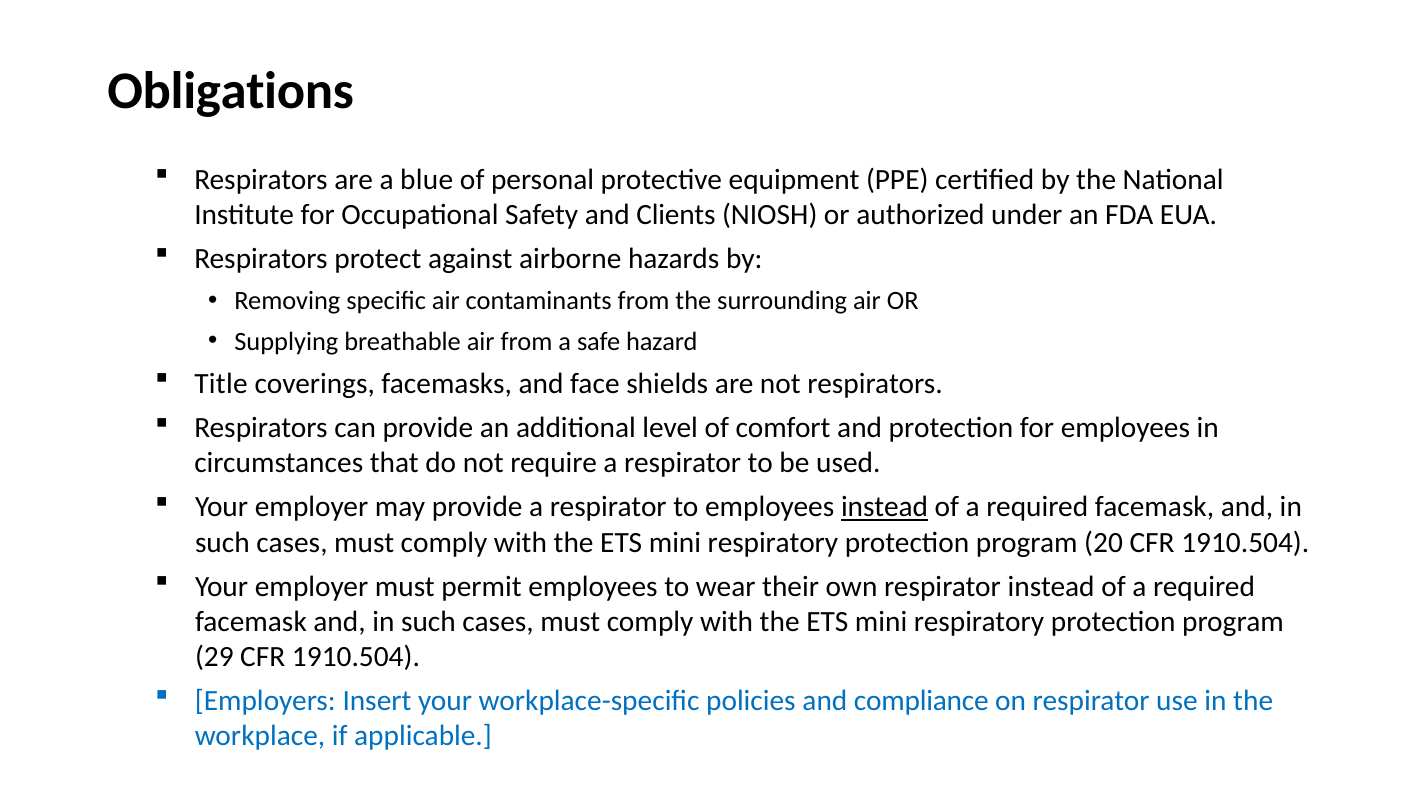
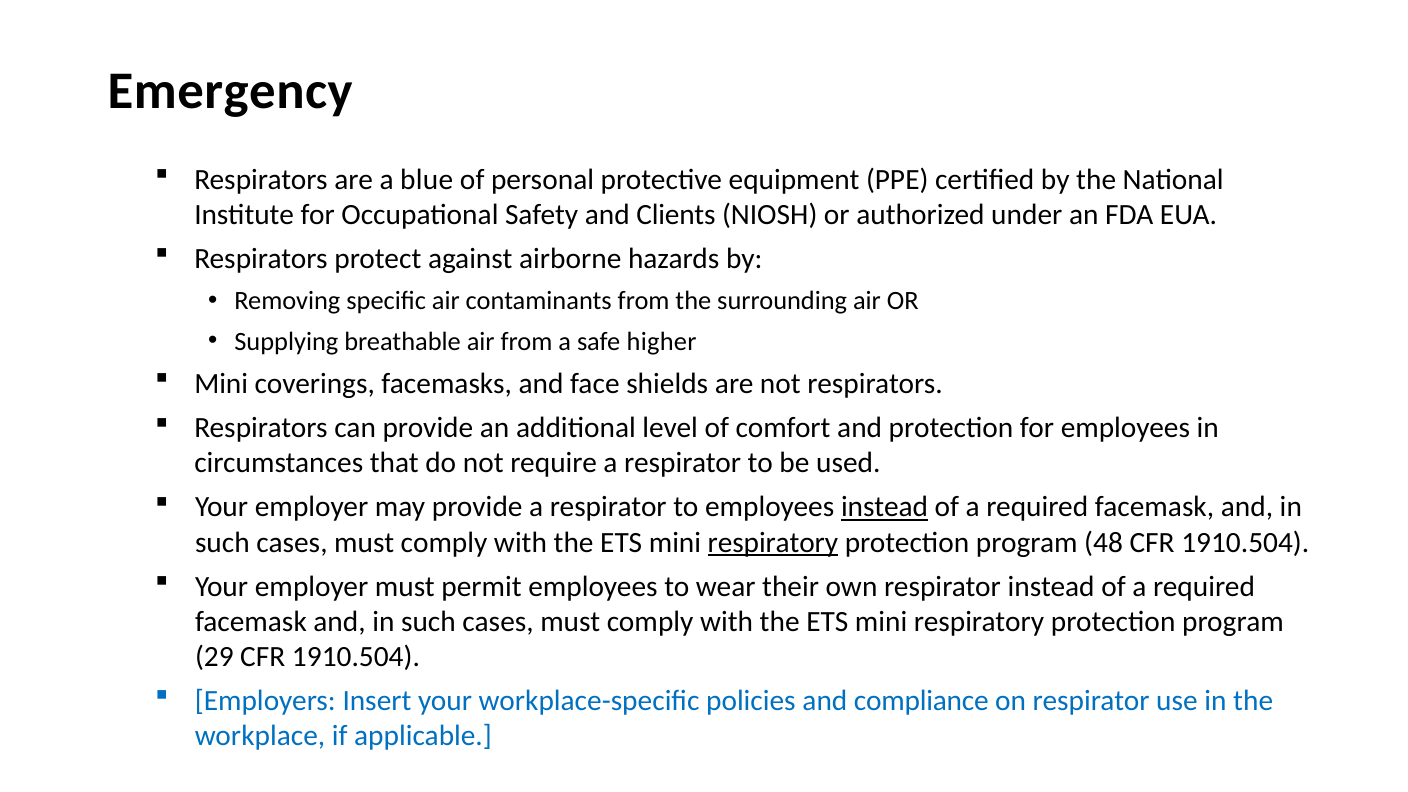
Obligations: Obligations -> Emergency (230, 91)
hazard: hazard -> higher (662, 342)
Title: Title -> Mini (221, 384)
respiratory underline: none -> present (773, 543)
20: 20 -> 48 (1104, 543)
